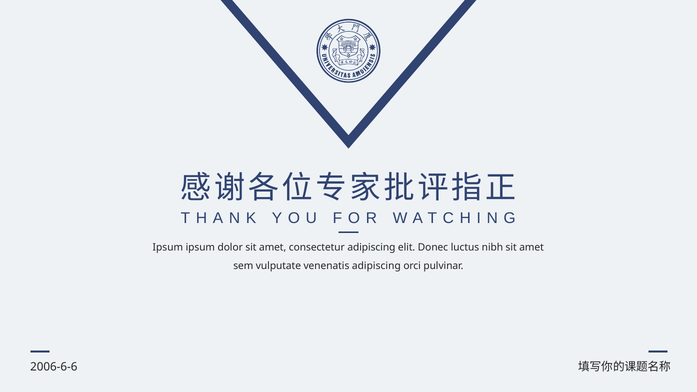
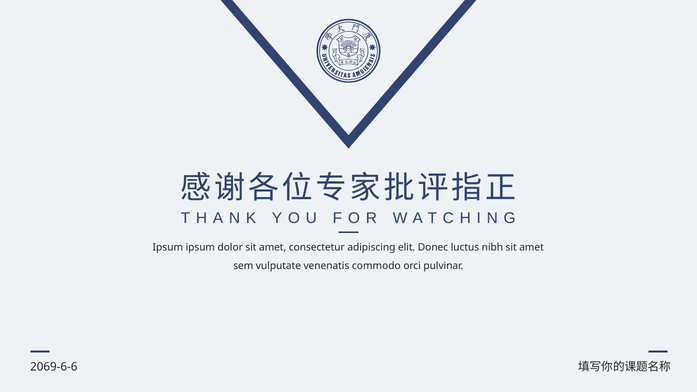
venenatis adipiscing: adipiscing -> commodo (376, 266)
2006-6-6: 2006-6-6 -> 2069-6-6 (54, 367)
